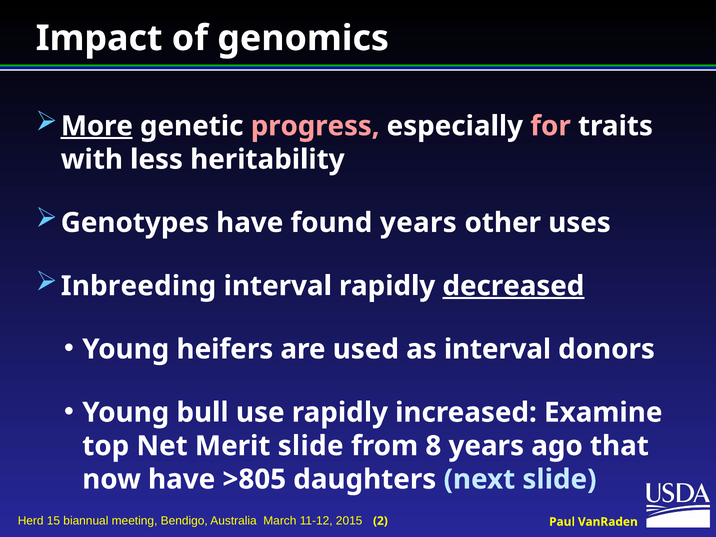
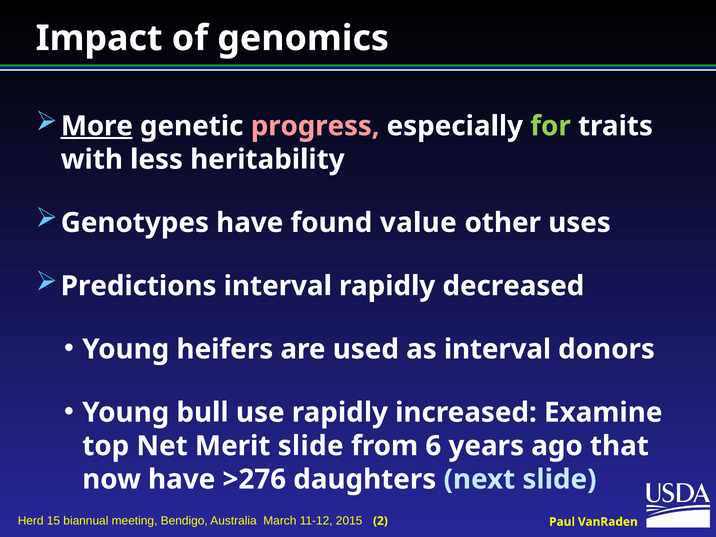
for colour: pink -> light green (551, 126)
found years: years -> value (418, 223)
Inbreeding: Inbreeding -> Predictions (139, 286)
decreased underline: present -> none (513, 286)
8: 8 -> 6 (433, 446)
>805: >805 -> >276 (254, 479)
